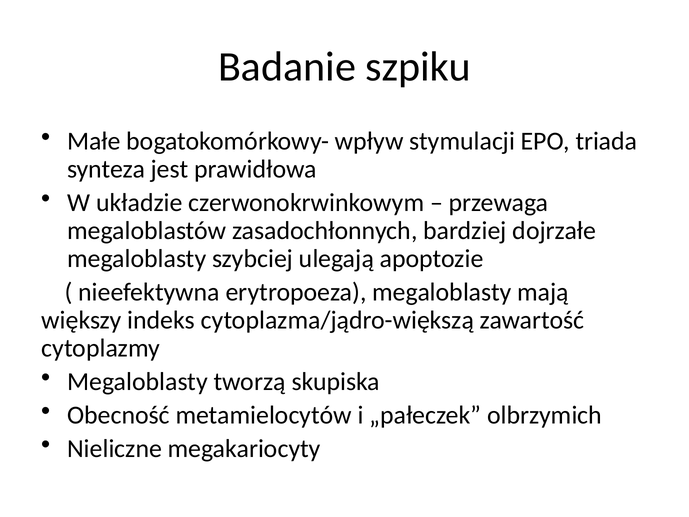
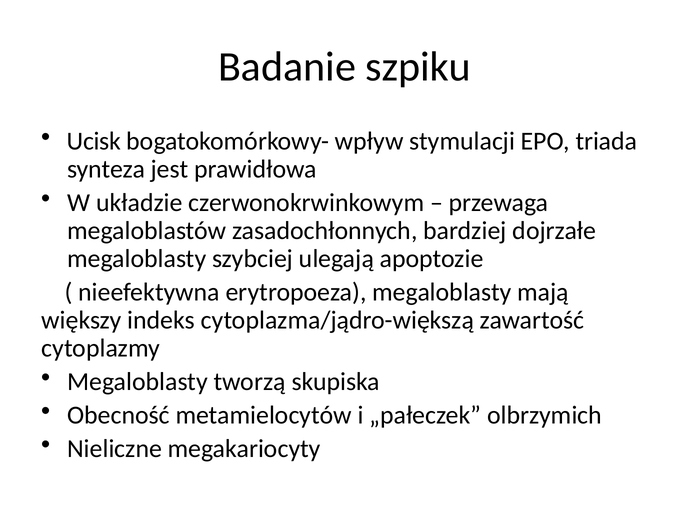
Małe: Małe -> Ucisk (94, 141)
